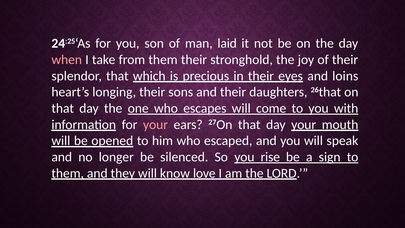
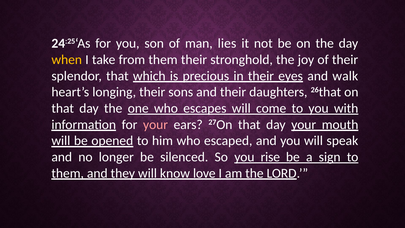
laid: laid -> lies (227, 43)
when colour: pink -> yellow (67, 60)
loins: loins -> walk (345, 76)
